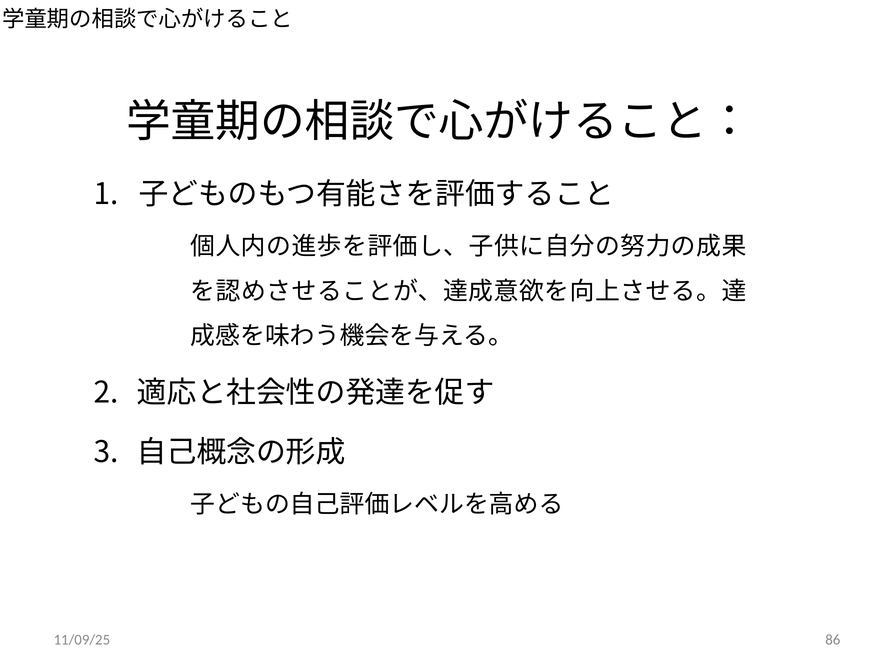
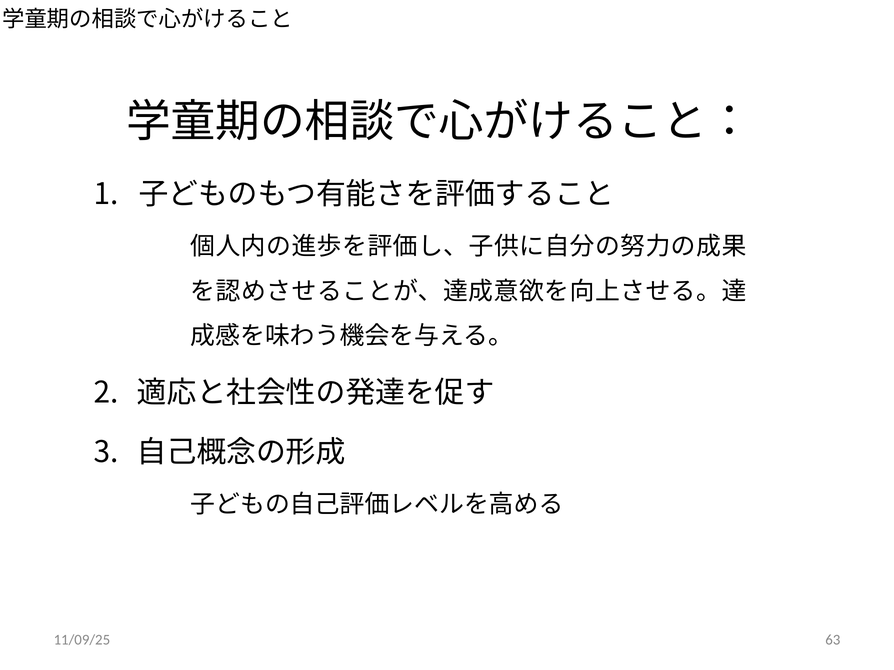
86: 86 -> 63 (833, 640)
